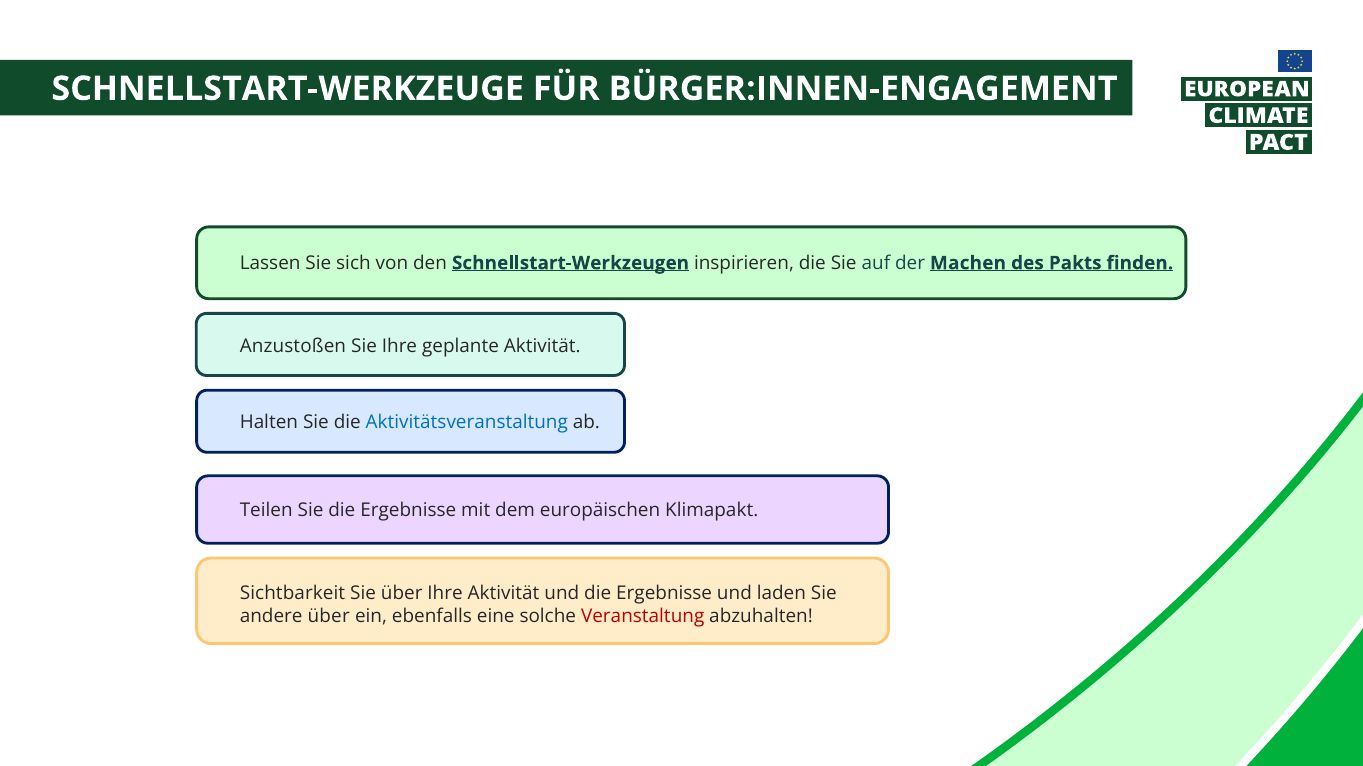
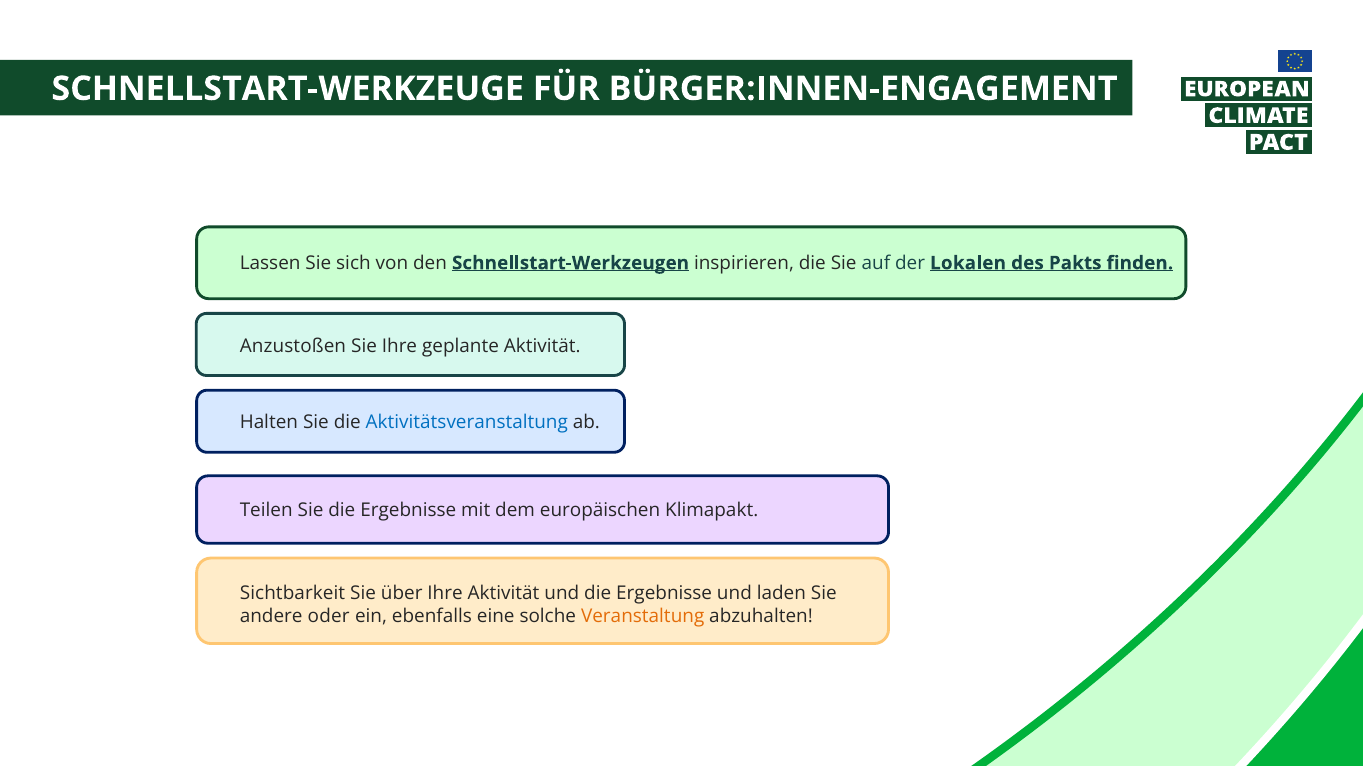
Machen: Machen -> Lokalen (968, 263)
andere über: über -> oder (329, 617)
Veranstaltung colour: red -> orange (643, 617)
